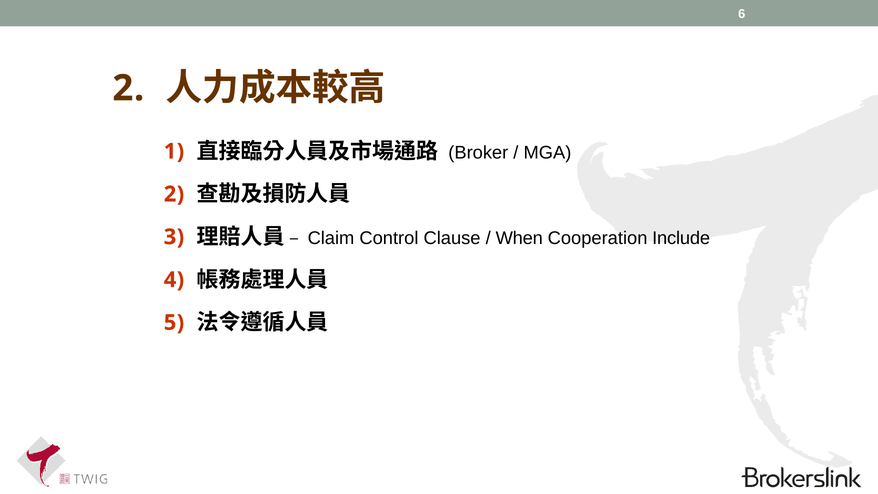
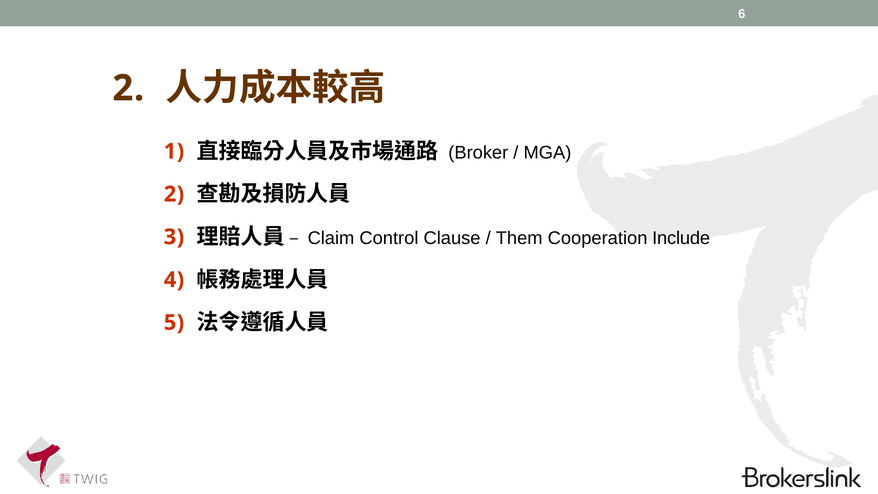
When: When -> Them (519, 238)
